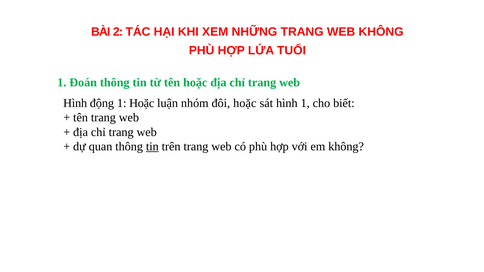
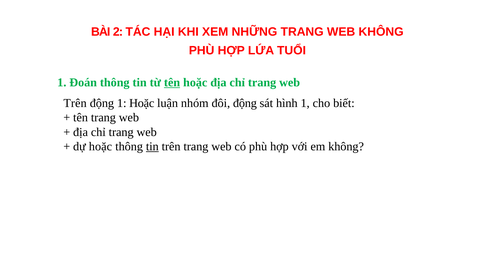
tên underline: none -> present (172, 82)
Hình: Hình -> Trên (75, 103)
đôi hoặc: hoặc -> động (245, 103)
dự quan: quan -> hoặc (100, 147)
